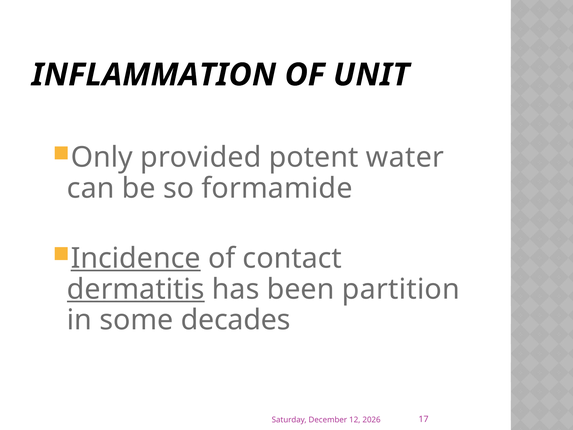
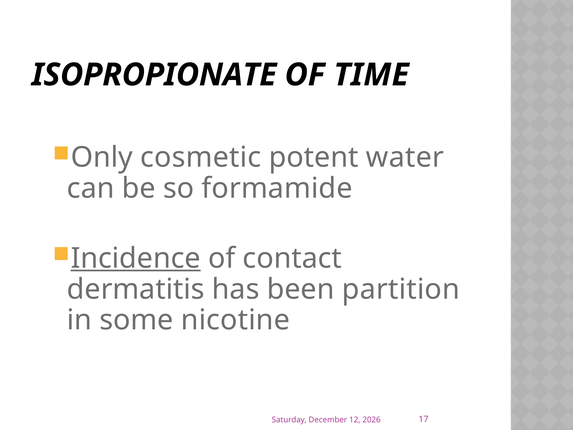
INFLAMMATION: INFLAMMATION -> ISOPROPIONATE (154, 75)
UNIT: UNIT -> TIME (371, 75)
provided: provided -> cosmetic (201, 157)
dermatitis underline: present -> none (136, 289)
decades: decades -> nicotine (235, 320)
